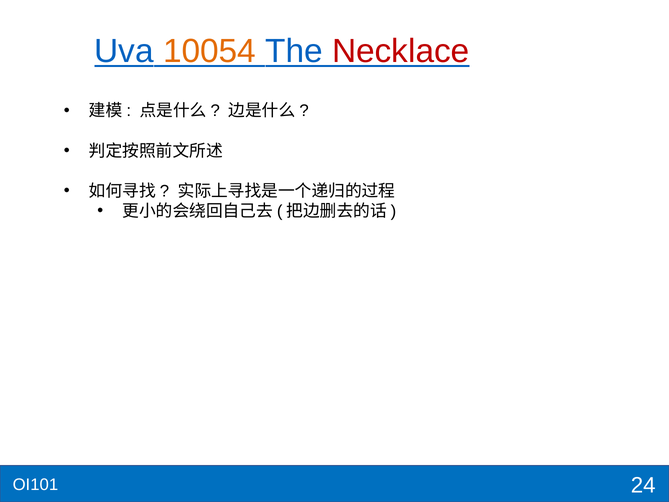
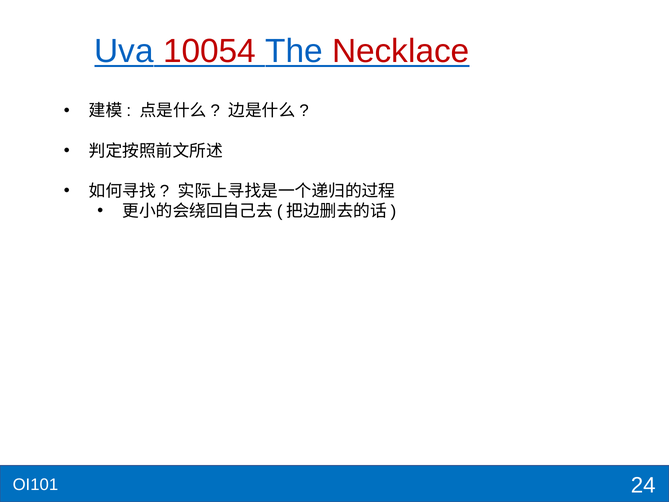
10054 colour: orange -> red (210, 51)
